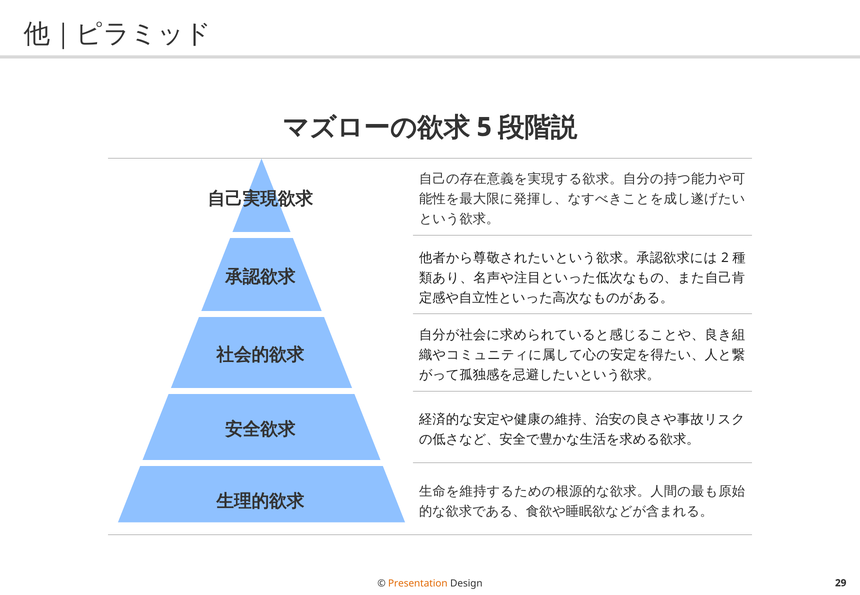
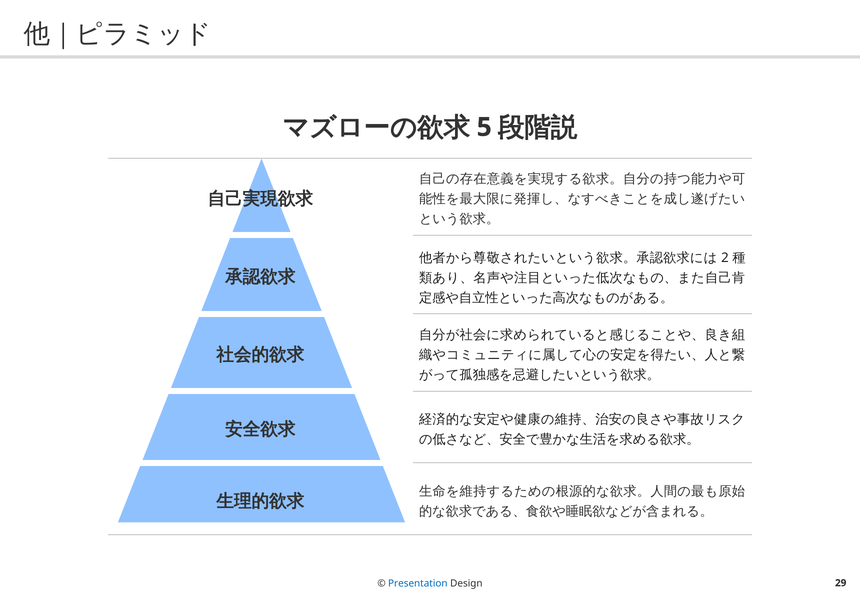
Presentation colour: orange -> blue (418, 584)
